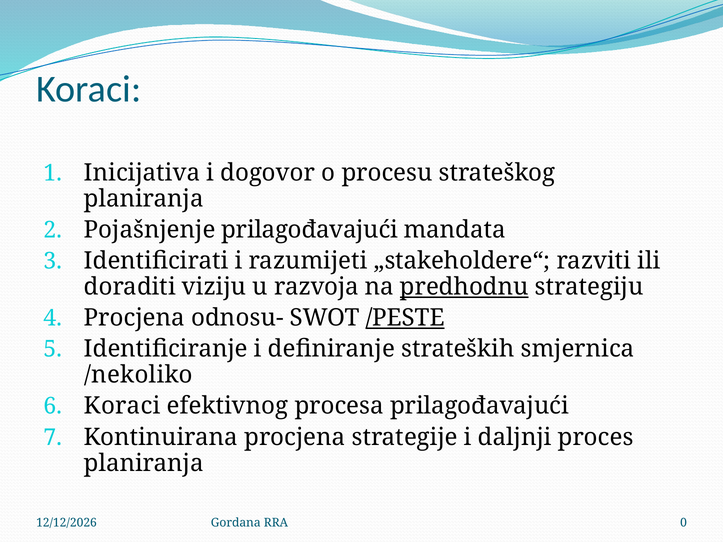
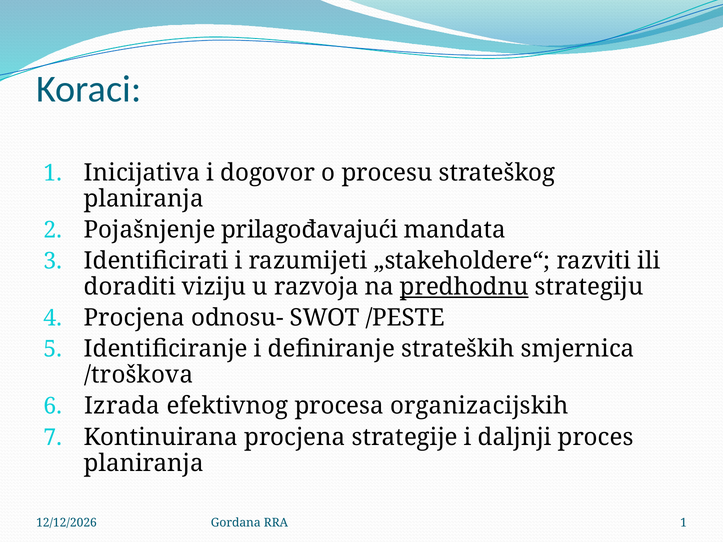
/PESTE underline: present -> none (405, 318)
/nekoliko: /nekoliko -> /troškova (139, 375)
6 Koraci: Koraci -> Izrada (122, 406)
procesa prilagođavajući: prilagođavajući -> organizacijskih (479, 406)
RRA 0: 0 -> 1 (684, 523)
